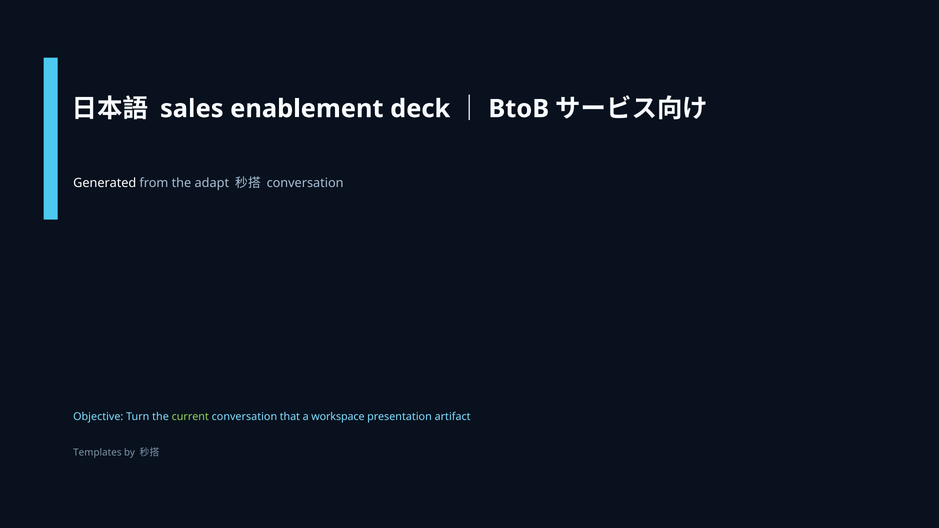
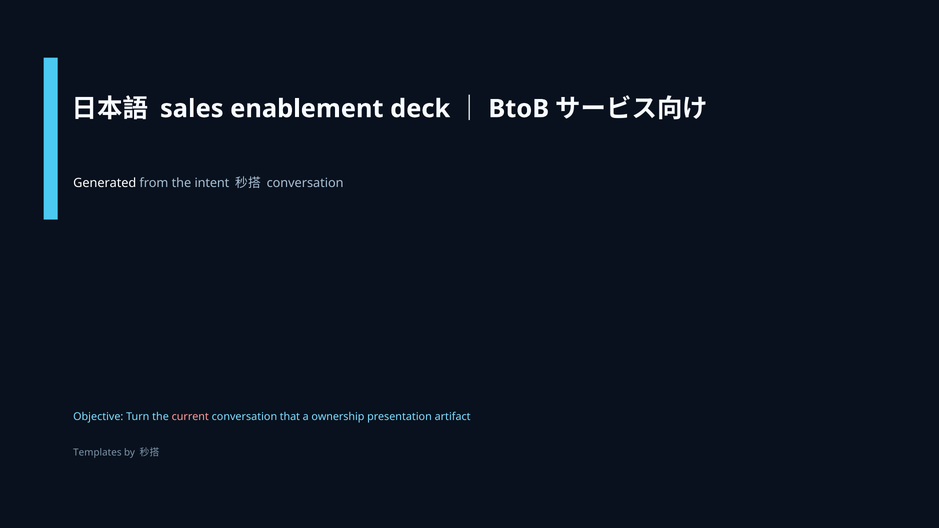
adapt: adapt -> intent (212, 183)
current colour: light green -> pink (190, 417)
workspace: workspace -> ownership (338, 417)
